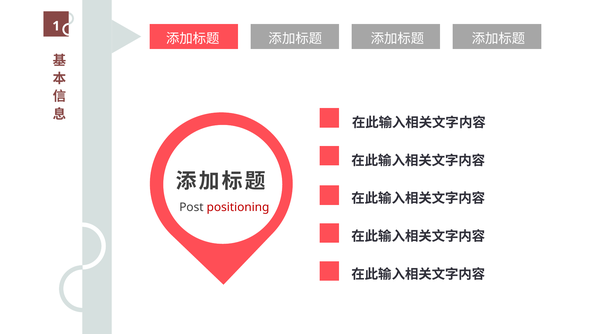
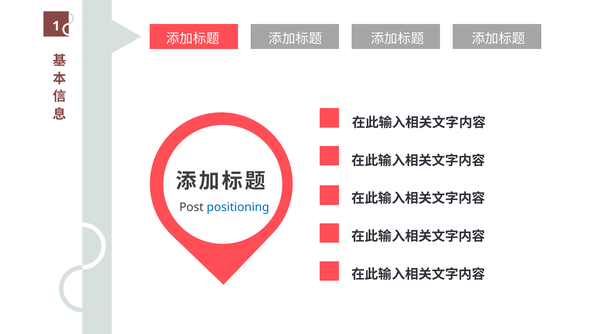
positioning colour: red -> blue (238, 207)
